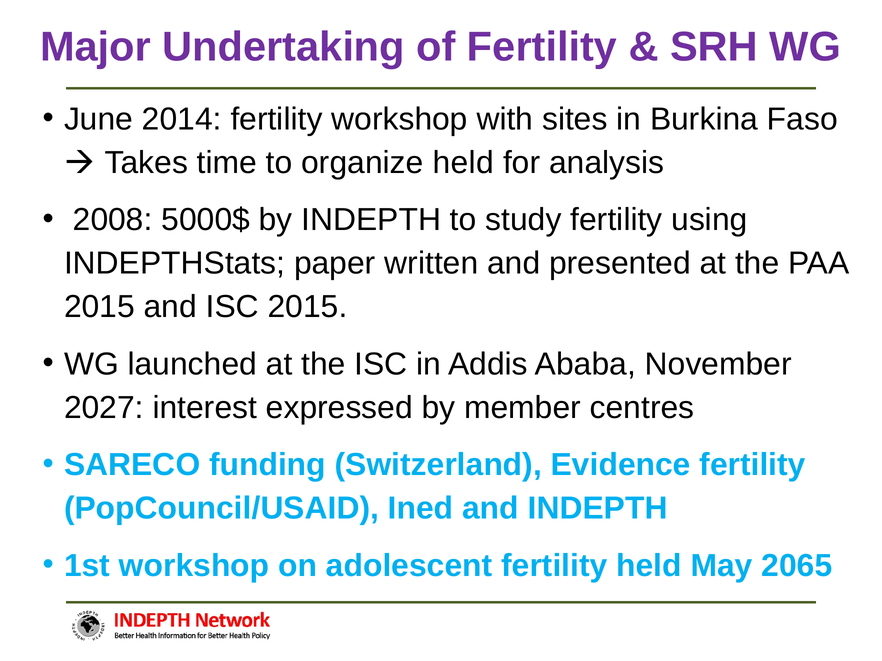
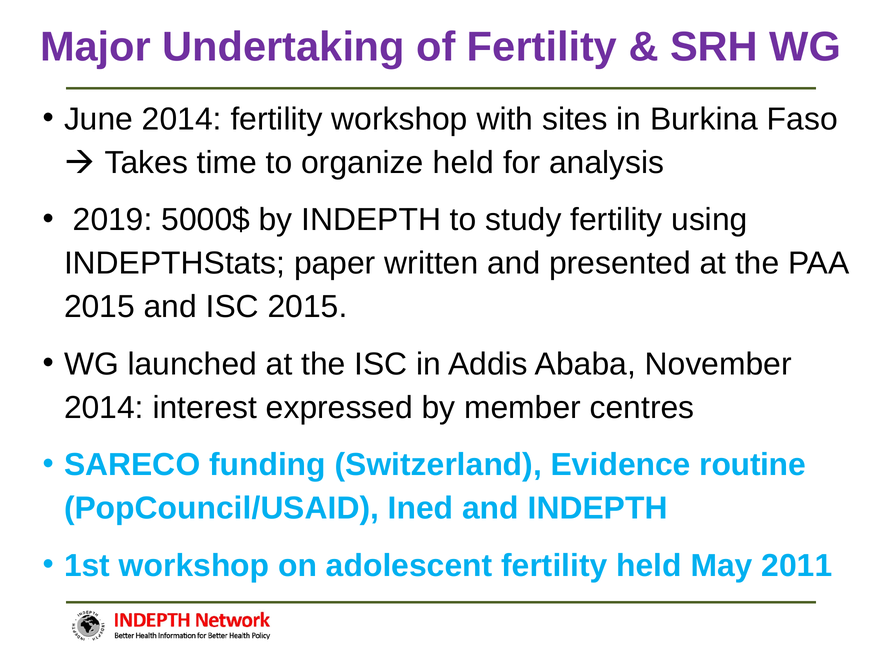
2008: 2008 -> 2019 (113, 220)
2027: 2027 -> 2014 (104, 408)
Evidence fertility: fertility -> routine (753, 465)
2065: 2065 -> 2011 (797, 566)
